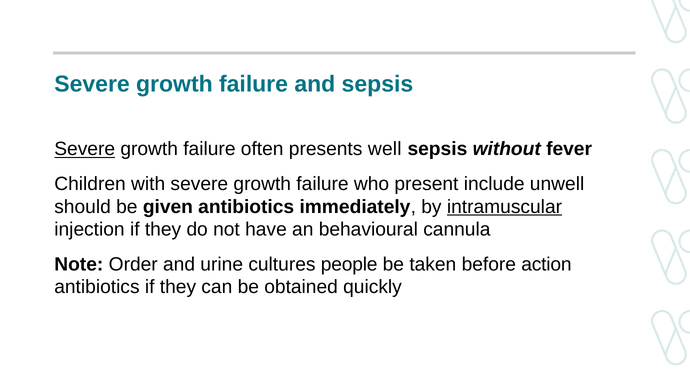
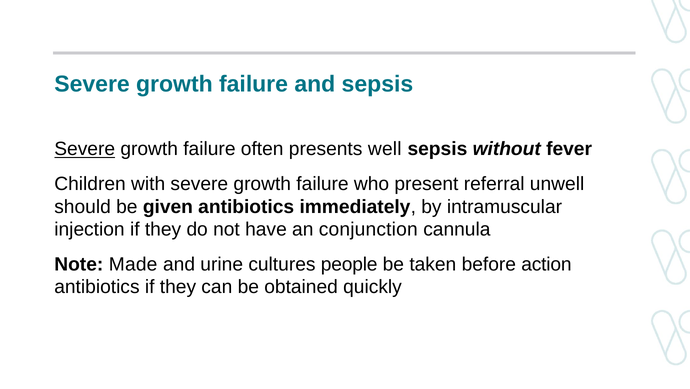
include: include -> referral (494, 184)
intramuscular underline: present -> none (504, 206)
behavioural: behavioural -> conjunction (368, 229)
Order: Order -> Made (133, 264)
